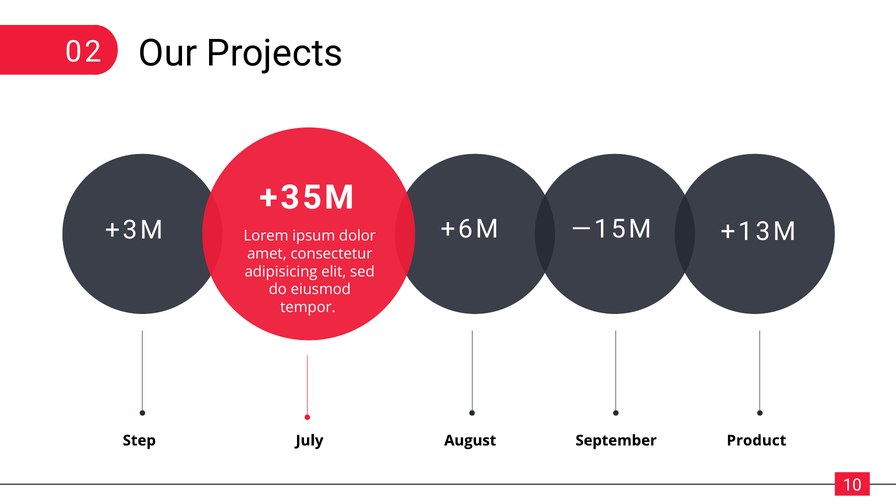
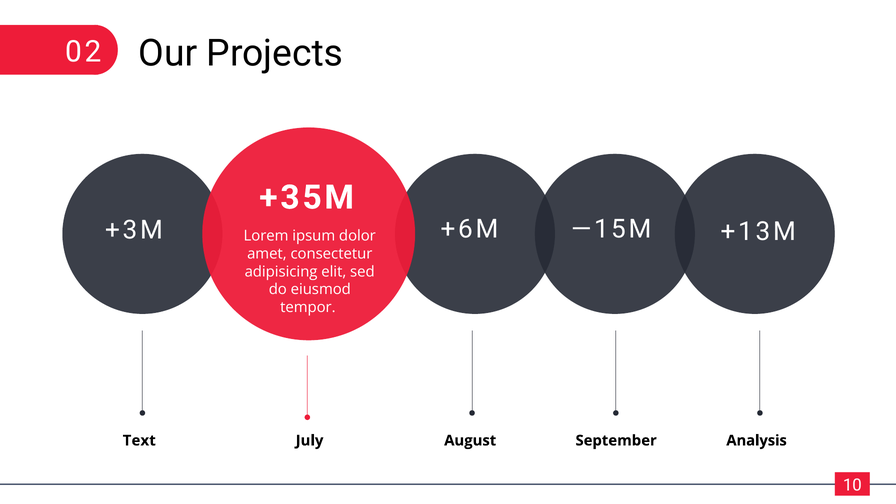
Step: Step -> Text (139, 441)
Product: Product -> Analysis (757, 441)
